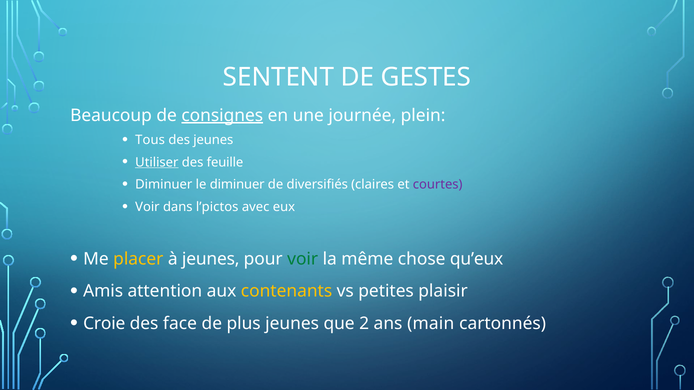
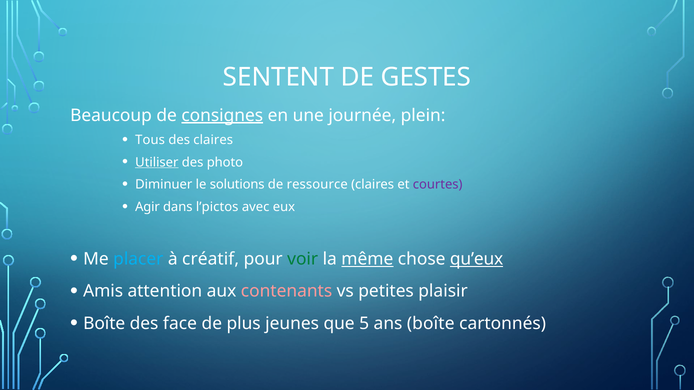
des jeunes: jeunes -> claires (213, 140)
feuille: feuille -> photo (225, 162)
le diminuer: diminuer -> solutions (237, 185)
diversifiés: diversifiés -> ressource (317, 185)
Voir: Voir -> Agir (147, 207)
placer colour: yellow -> light blue (138, 259)
à jeunes: jeunes -> créatif (211, 259)
même underline: none -> present (367, 259)
qu’eux underline: none -> present (477, 259)
contenants colour: yellow -> pink (287, 292)
Croie: Croie -> Boîte (104, 324)
2: 2 -> 5 (364, 324)
ans main: main -> boîte (431, 324)
